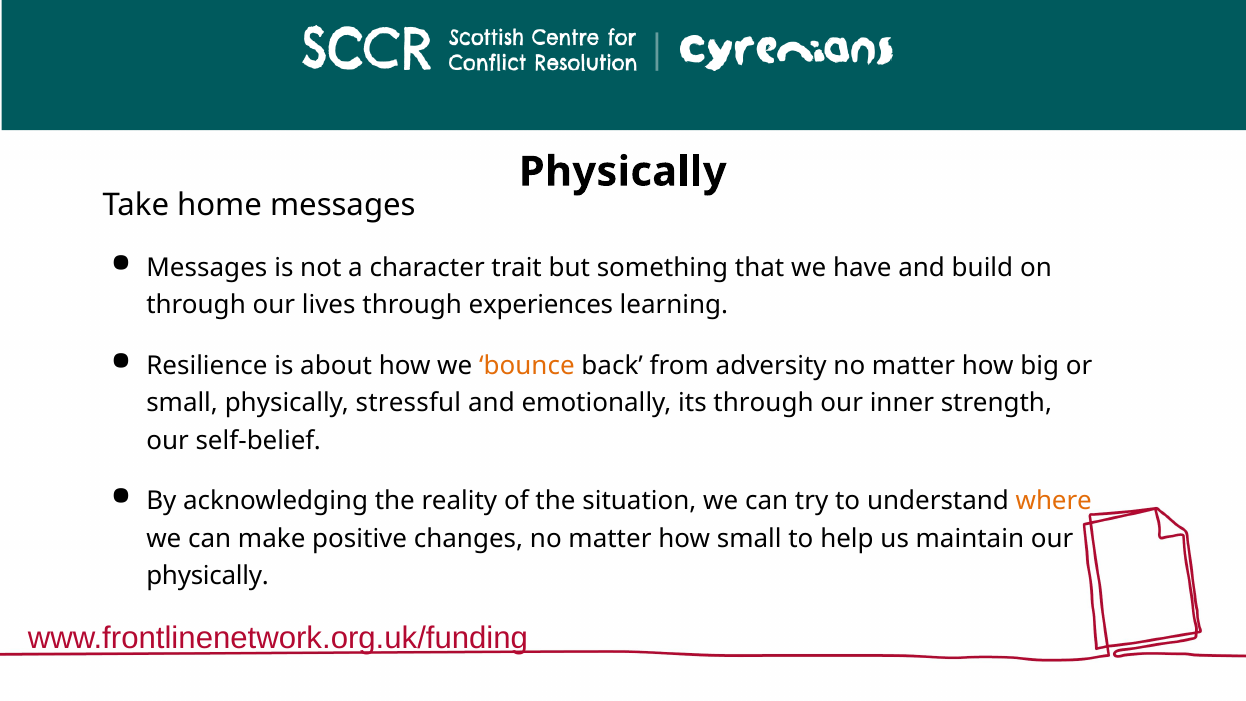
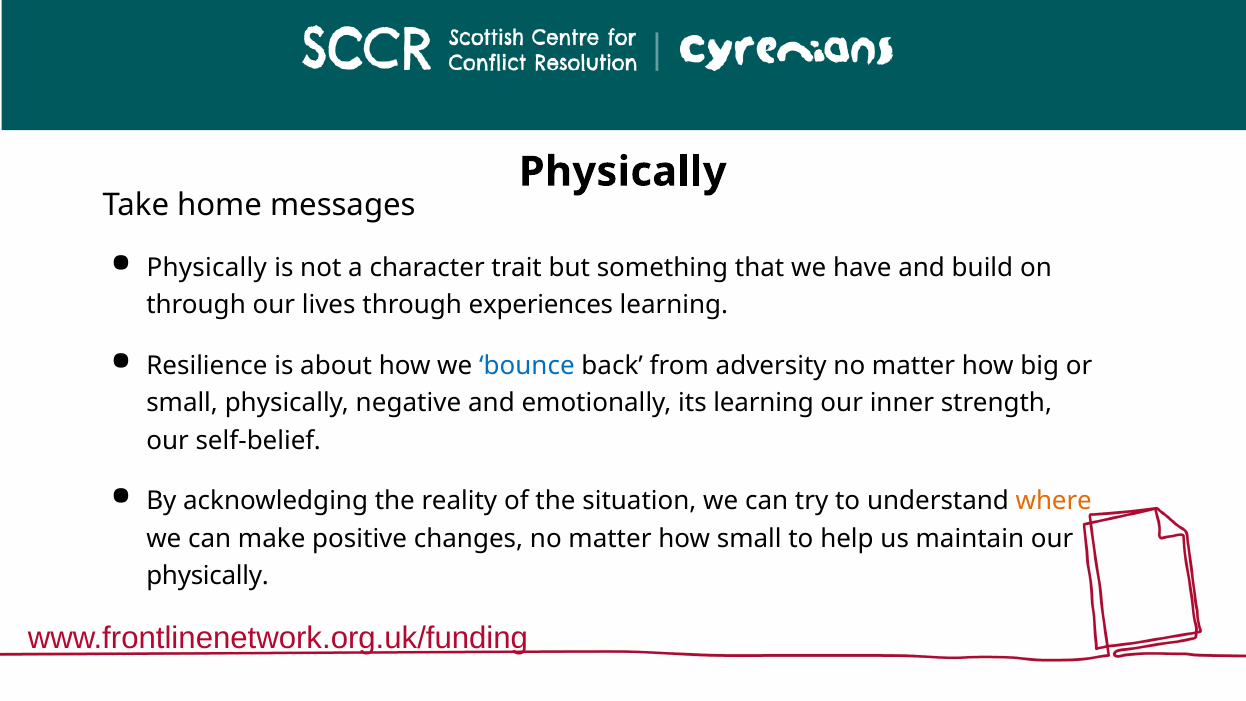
Messages: Messages -> Physically (207, 268)
bounce colour: orange -> blue (527, 366)
stressful: stressful -> negative (408, 403)
its through: through -> learning (764, 403)
